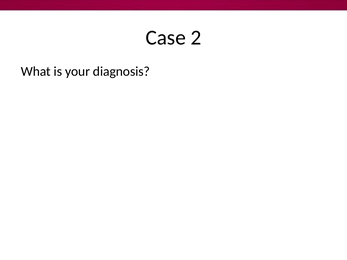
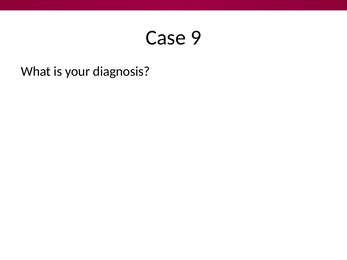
2: 2 -> 9 (196, 38)
